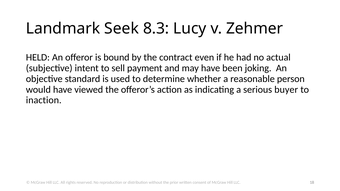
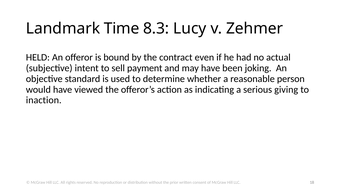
Seek: Seek -> Time (122, 29)
buyer: buyer -> giving (286, 90)
